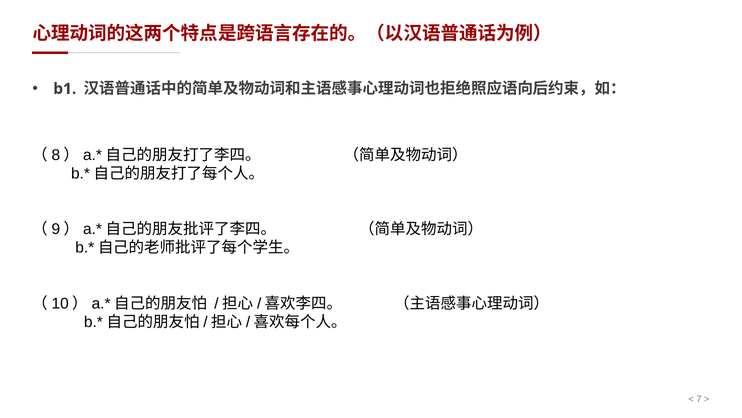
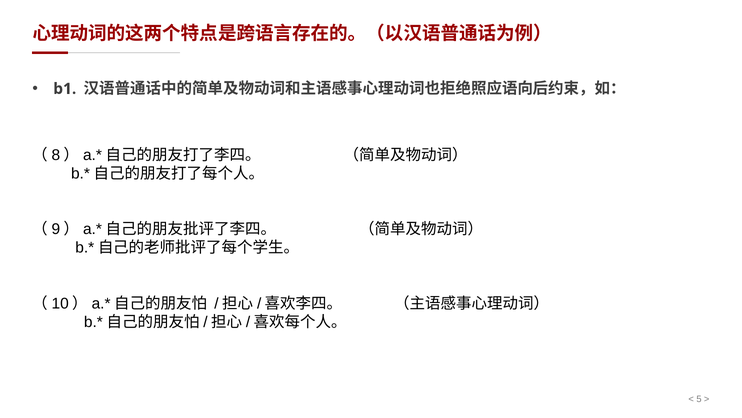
7: 7 -> 5 (699, 399)
